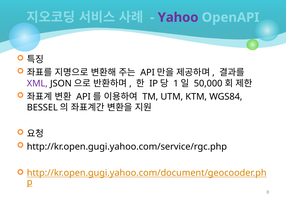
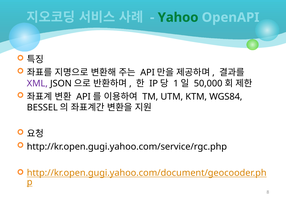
Yahoo colour: purple -> green (178, 17)
